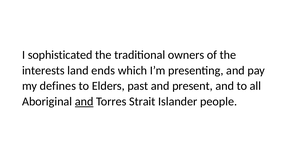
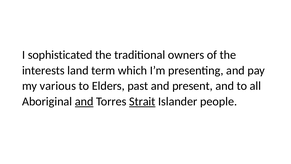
ends: ends -> term (103, 70)
defines: defines -> various (58, 86)
Strait underline: none -> present (142, 101)
